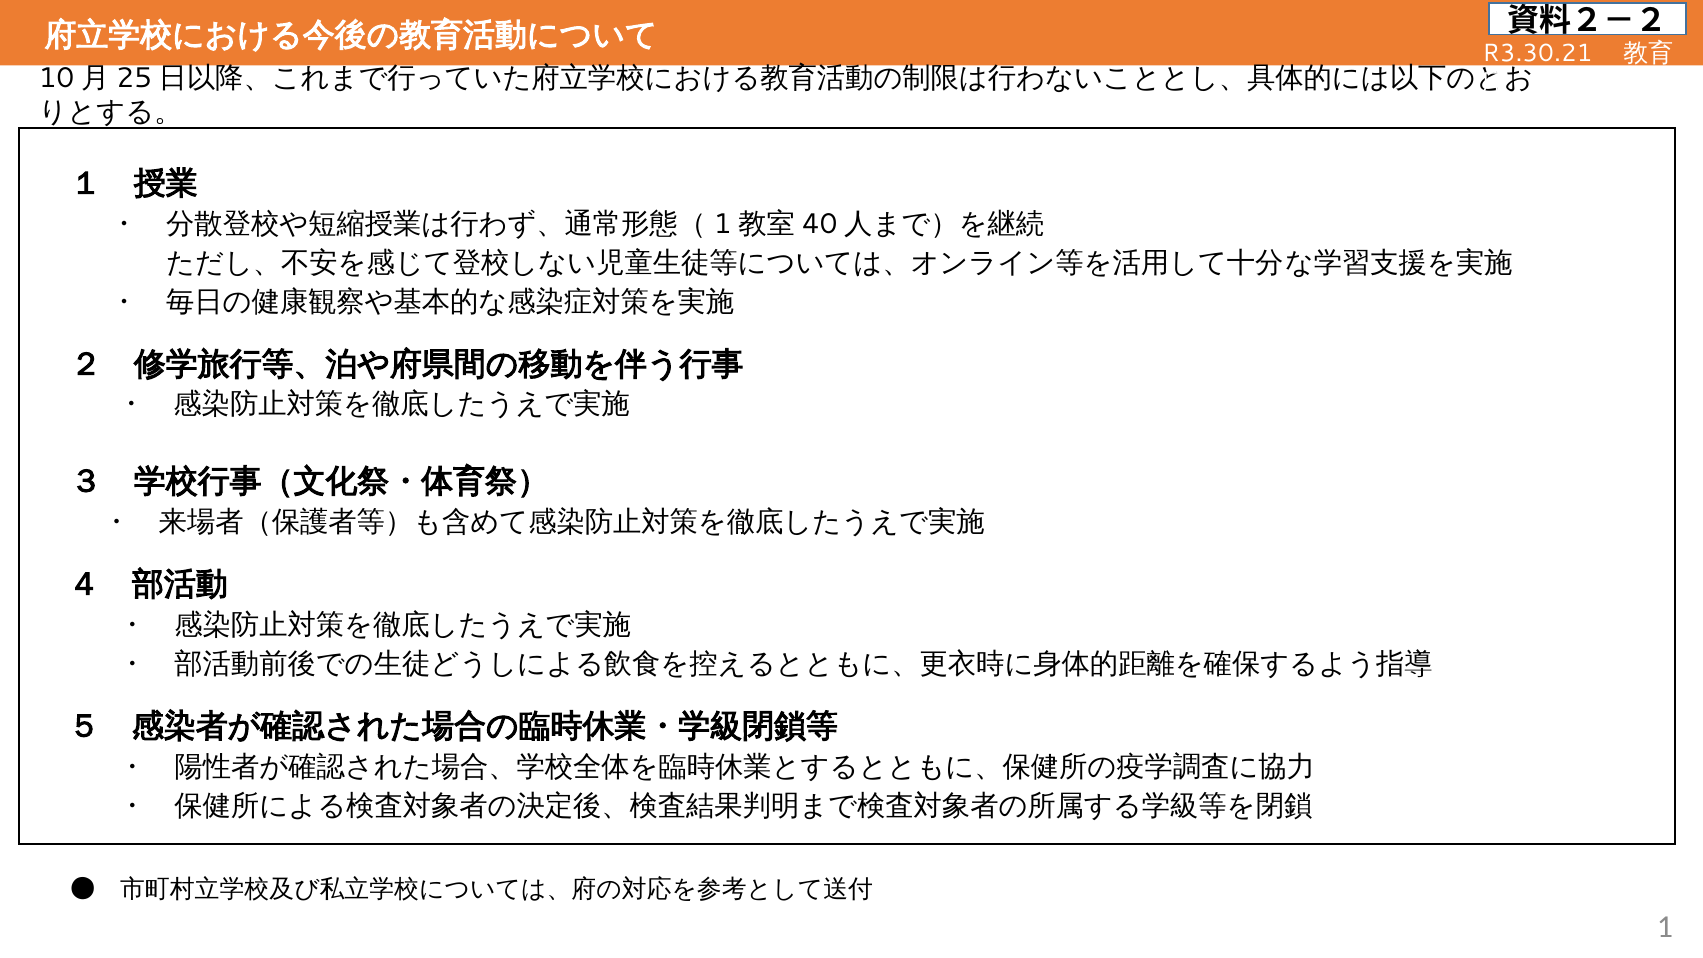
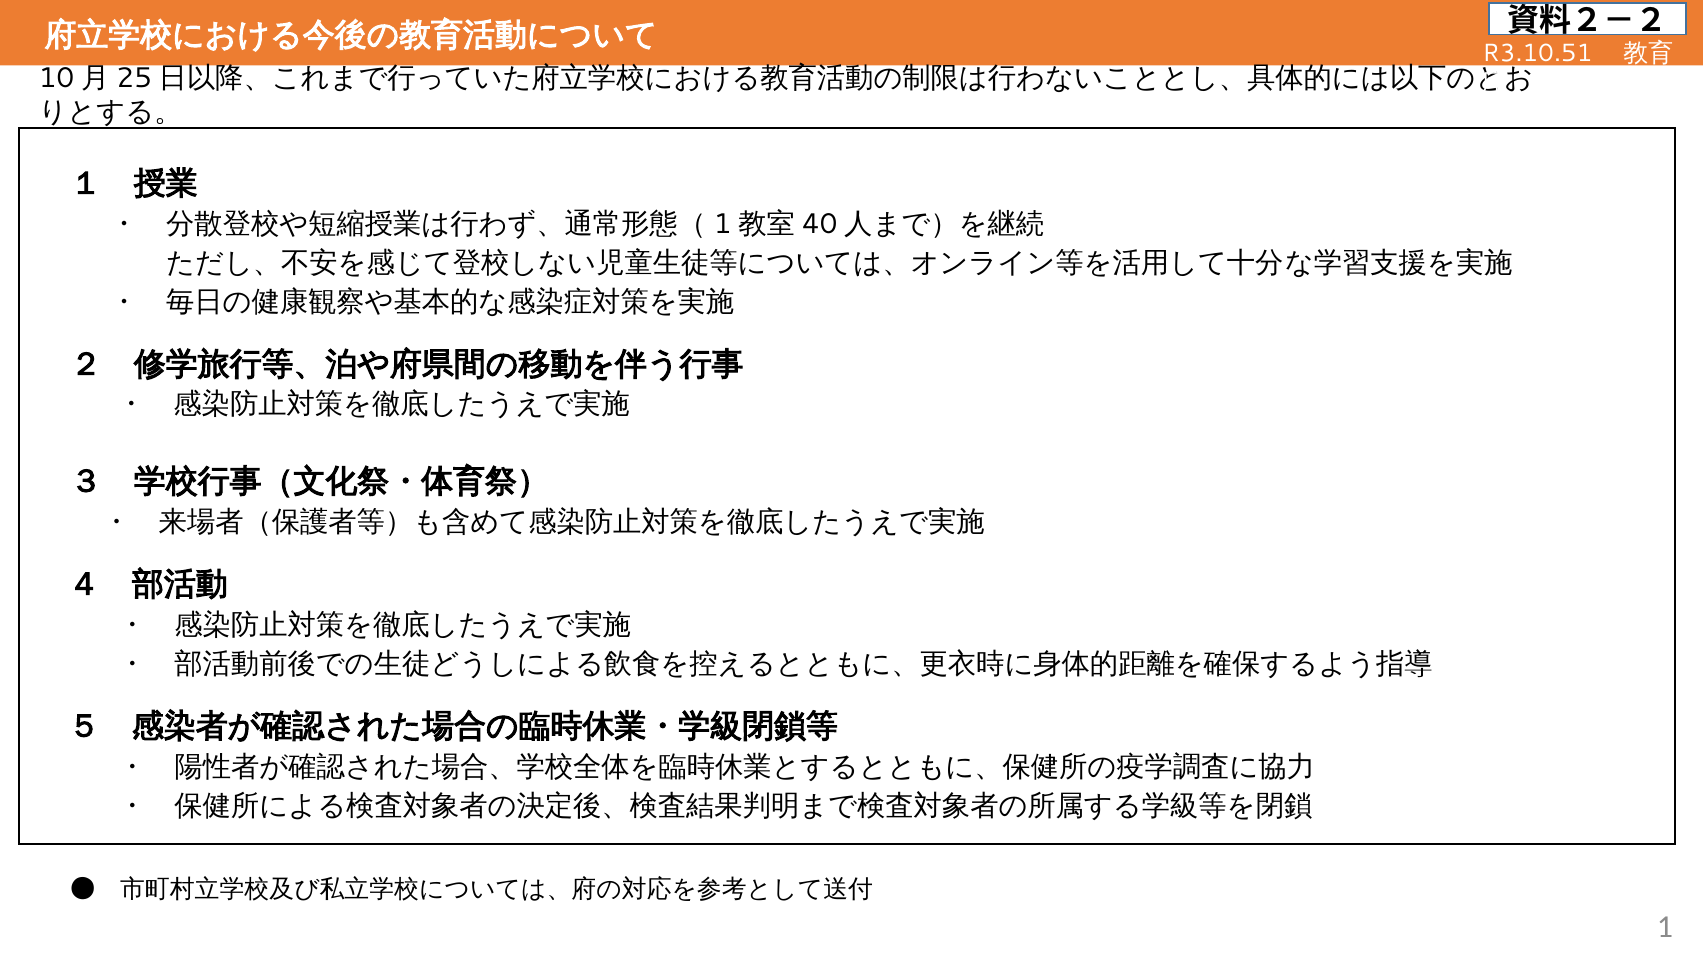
R3.30.21: R3.30.21 -> R3.10.51 (1537, 53)
